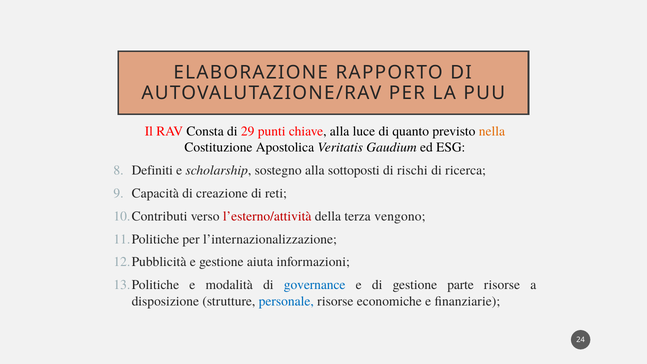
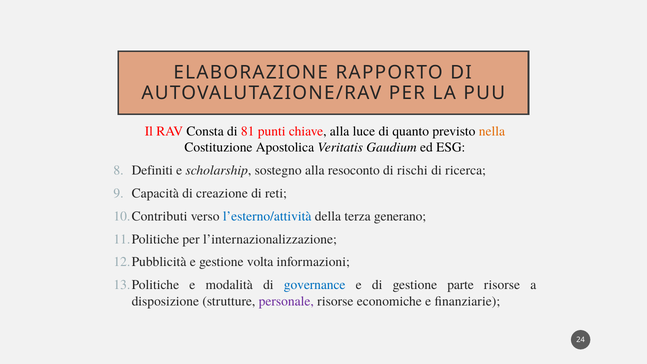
29: 29 -> 81 (248, 131)
sottoposti: sottoposti -> resoconto (354, 170)
l’esterno/attività colour: red -> blue (267, 216)
vengono: vengono -> generano (400, 216)
aiuta: aiuta -> volta (260, 262)
personale colour: blue -> purple (286, 301)
